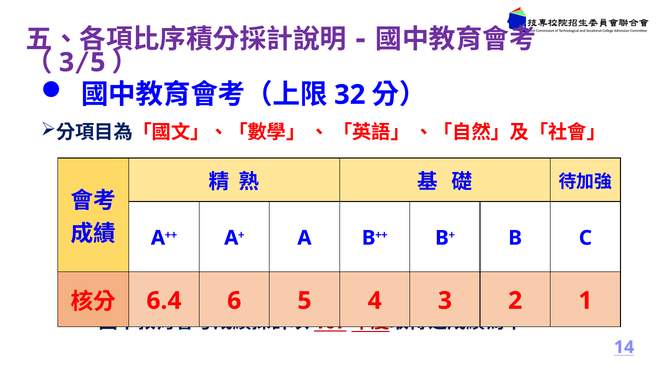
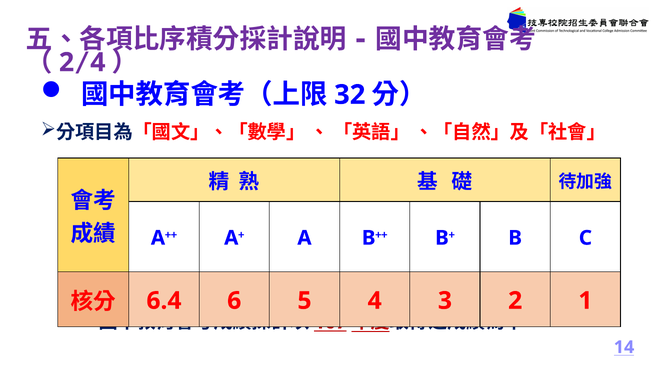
3: 3 -> 2 (67, 62)
5: 5 -> 4 (98, 62)
